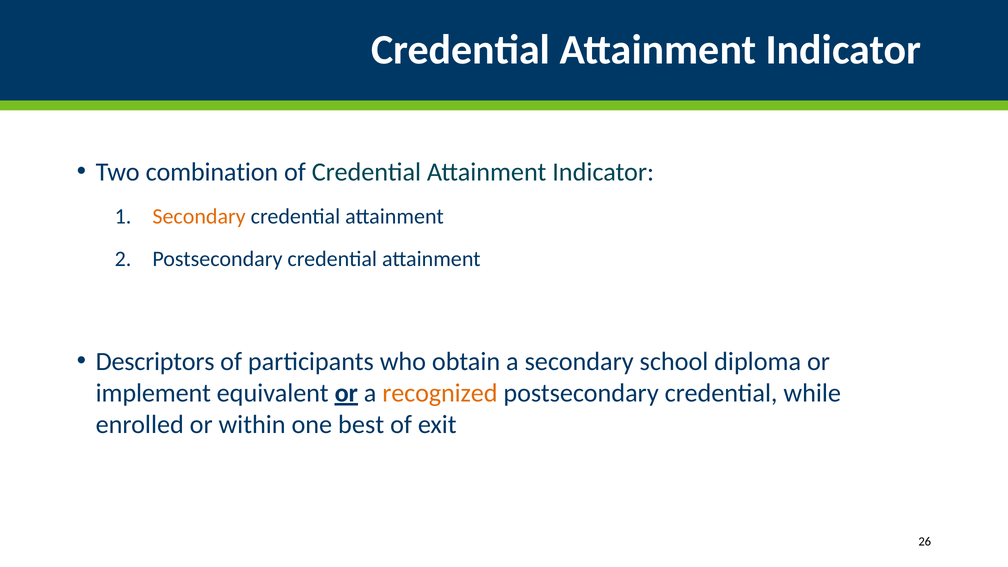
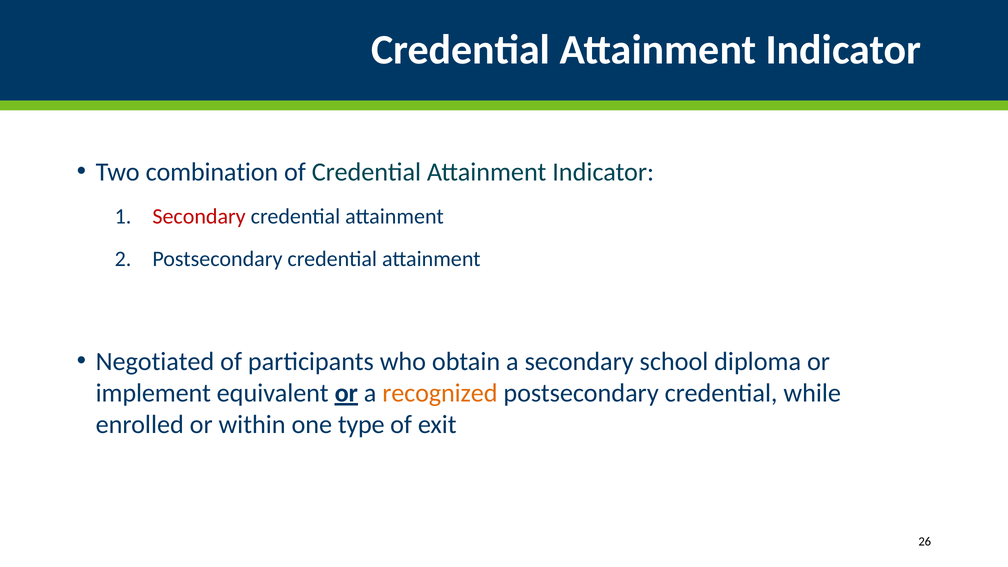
Secondary colour: orange -> red (199, 217)
Descriptors: Descriptors -> Negotiated (155, 362)
best: best -> type (361, 425)
